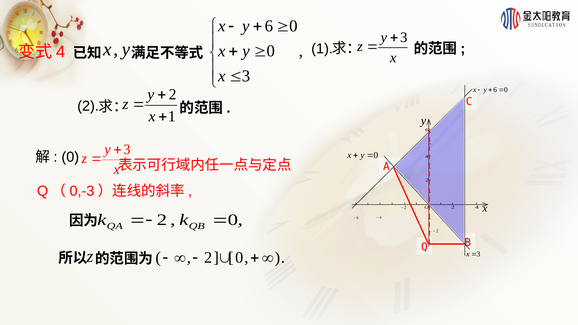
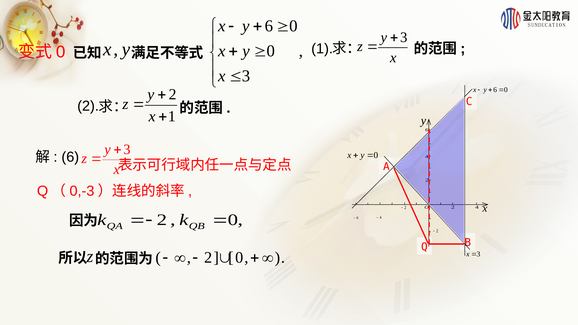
4: 4 -> 0 (61, 52)
0: 0 -> 6 (70, 157)
